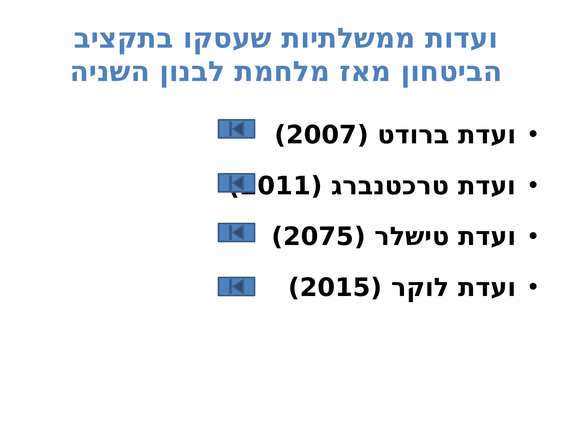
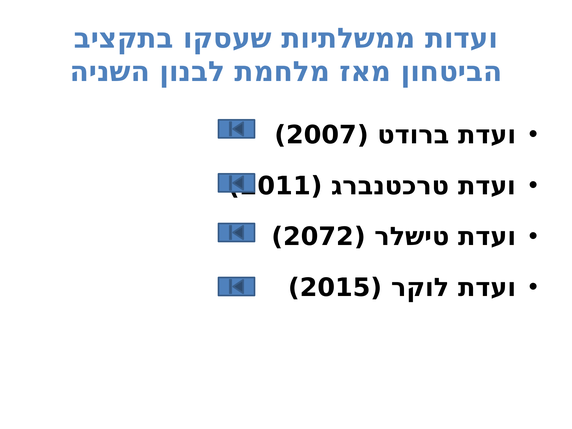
2075: 2075 -> 2072 (319, 237)
